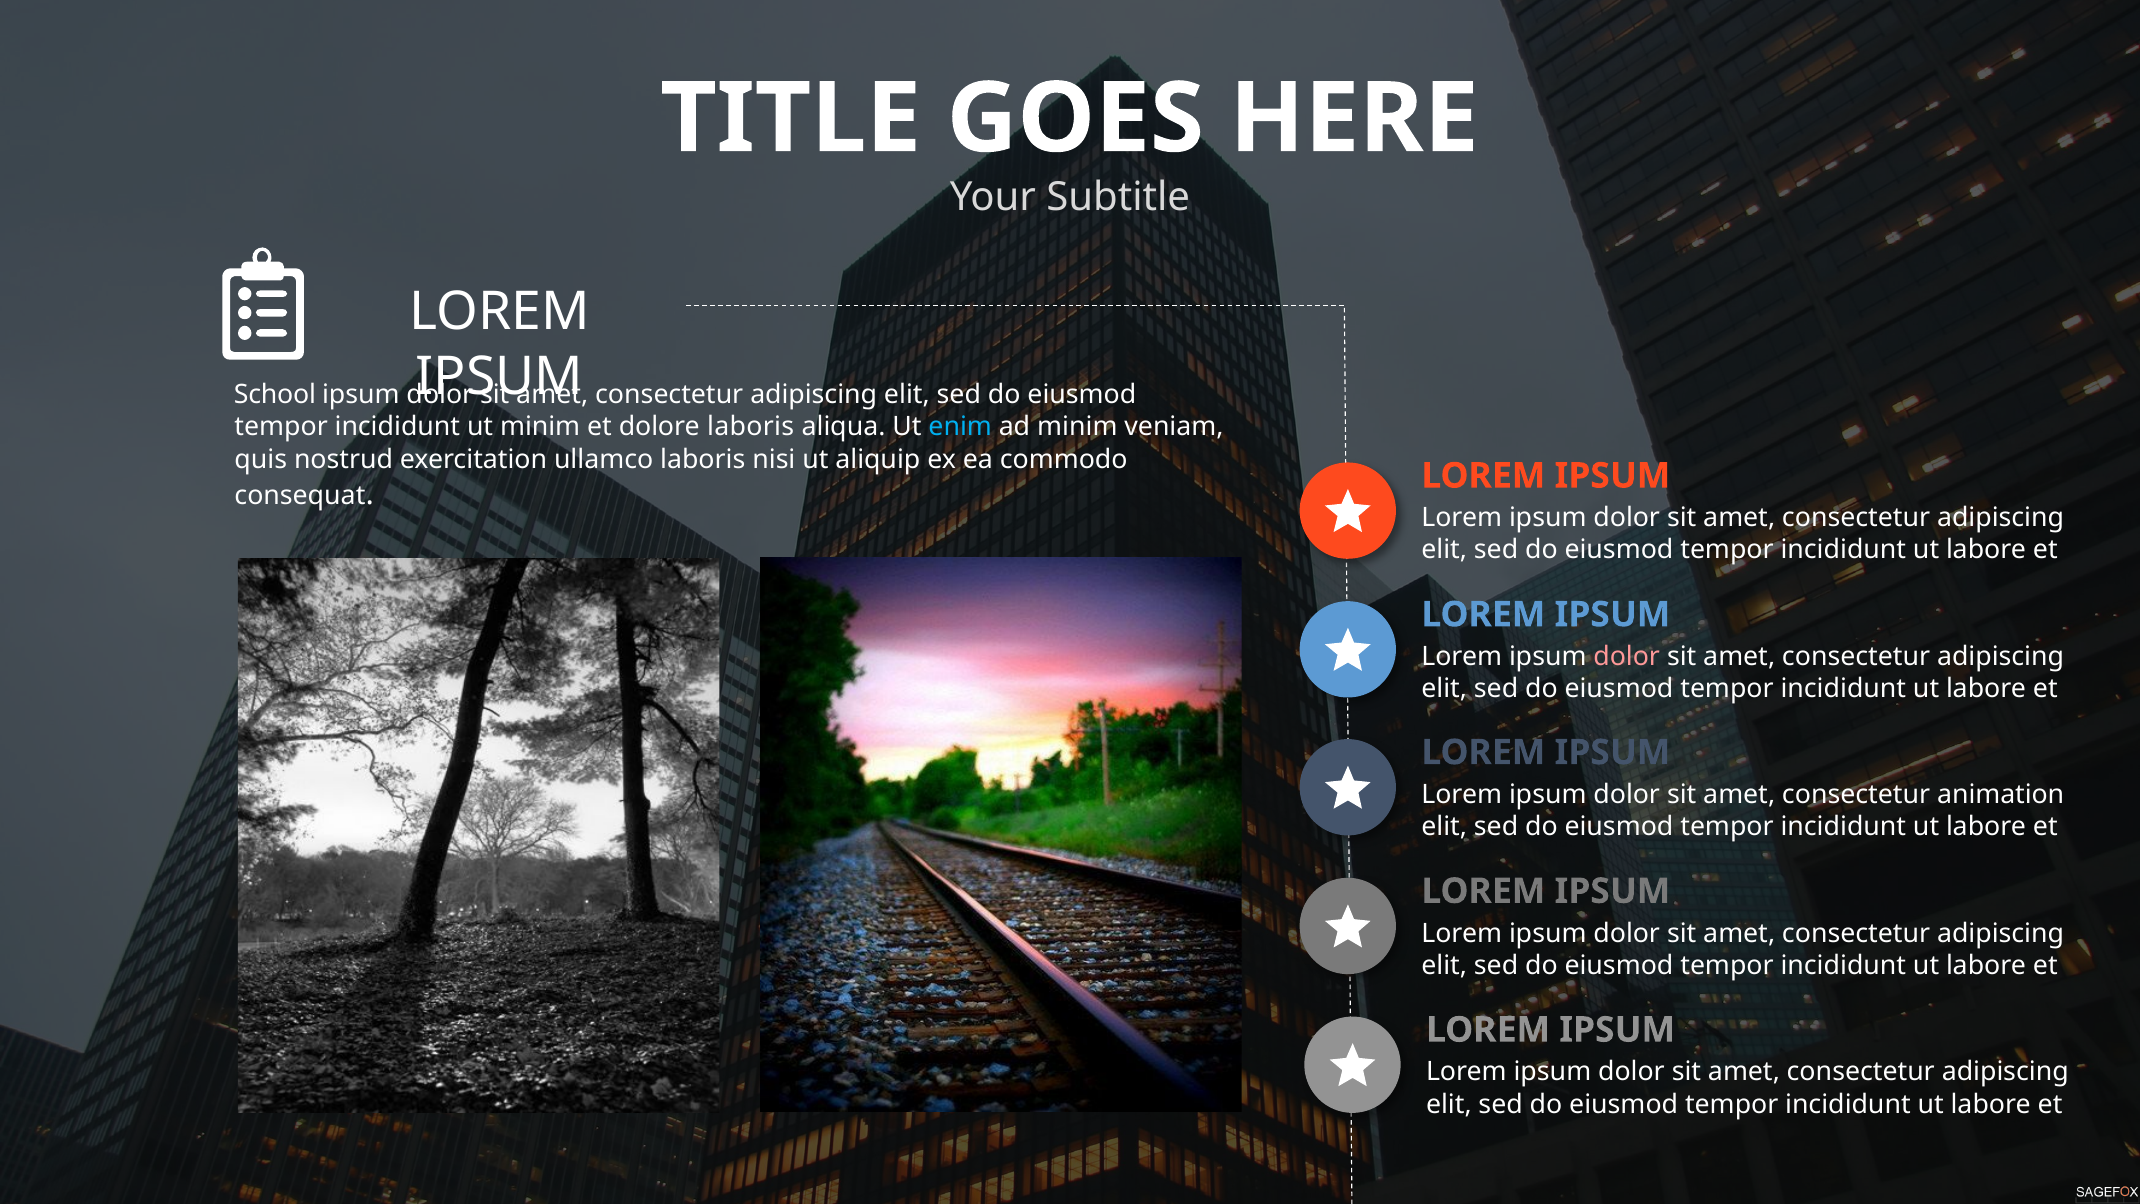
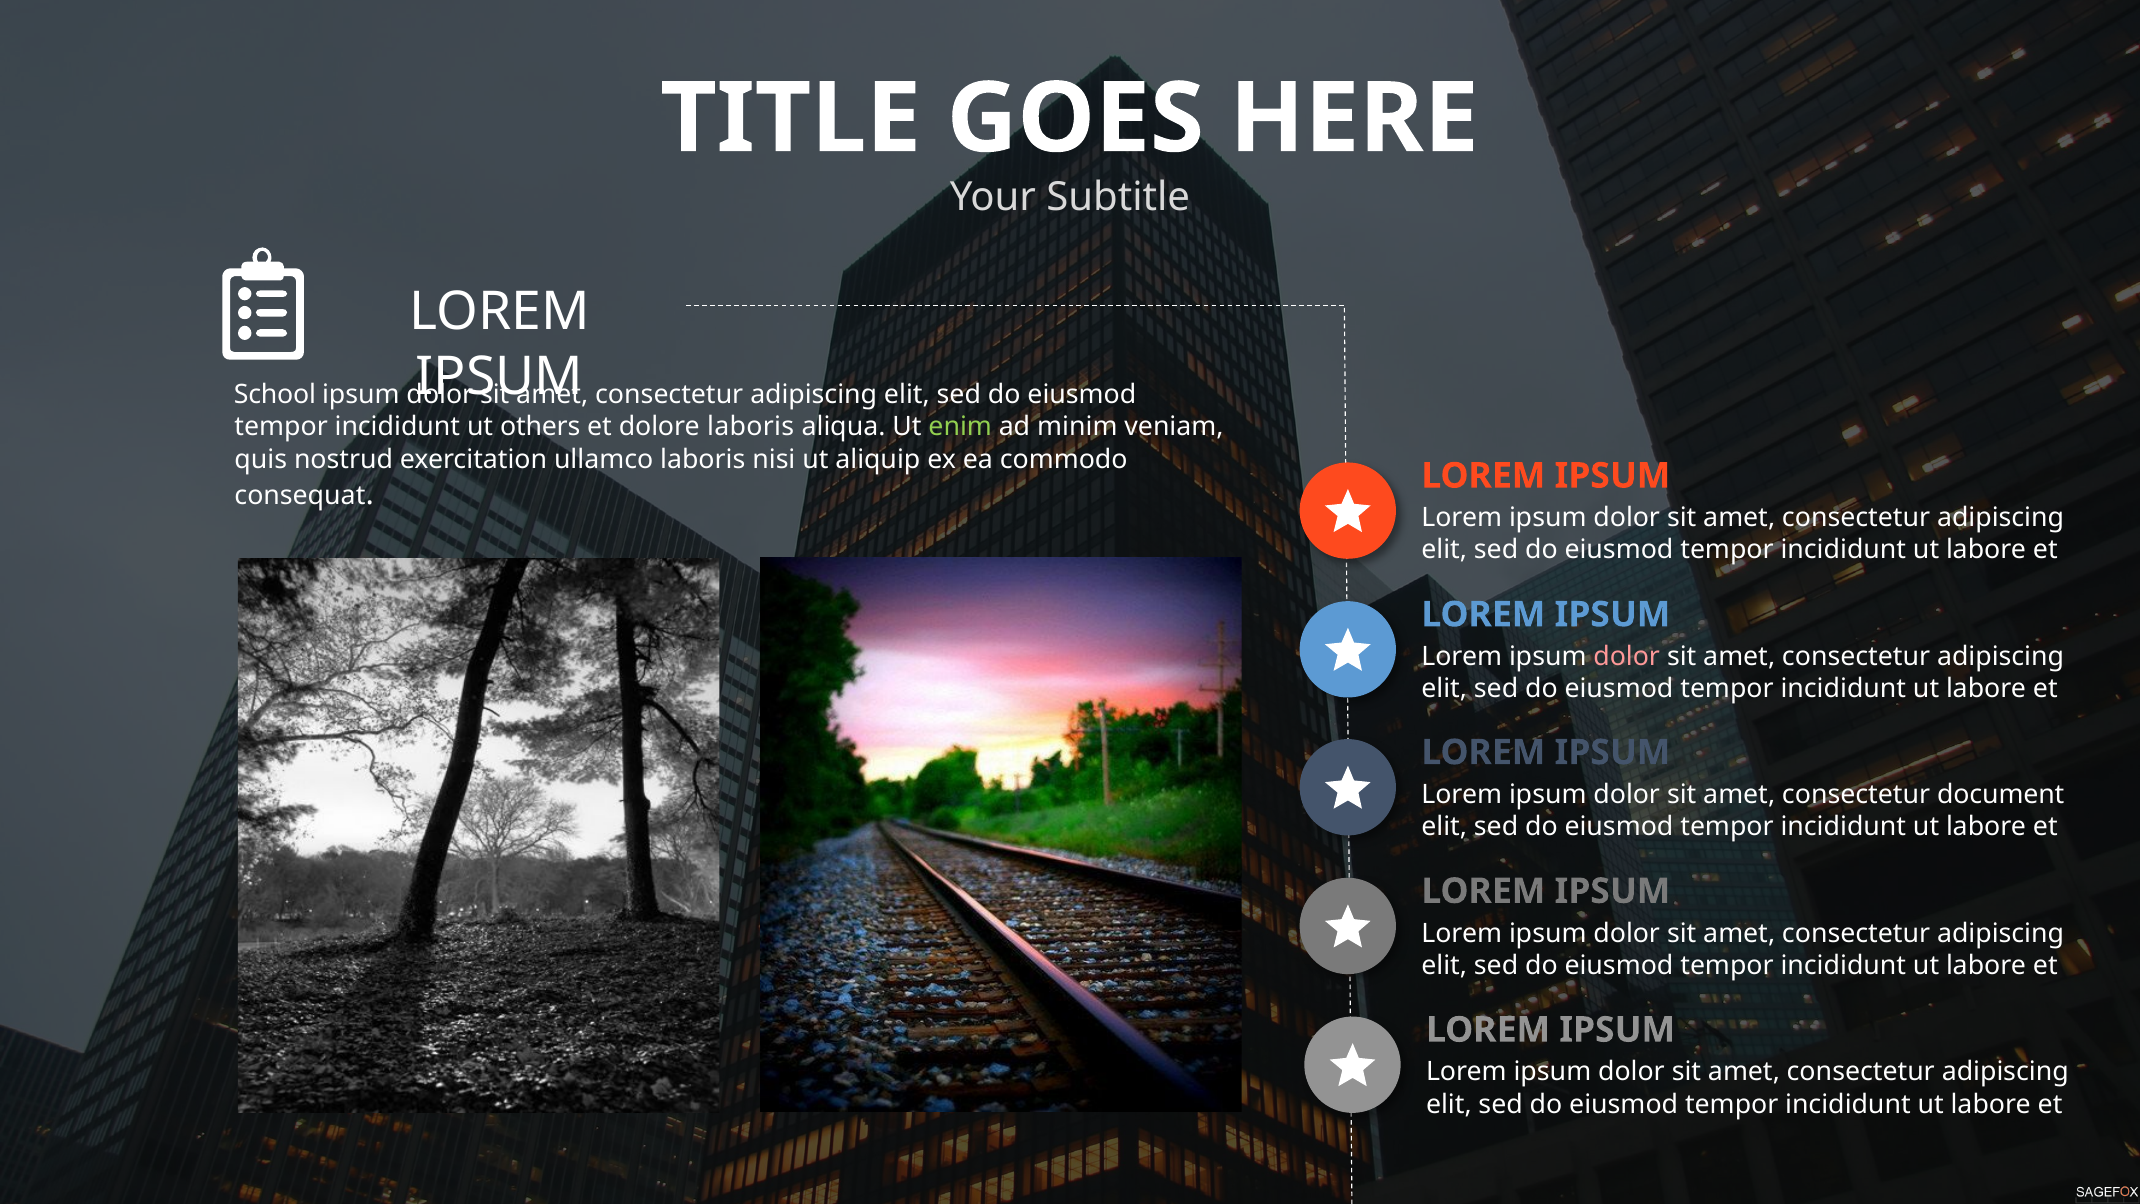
ut minim: minim -> others (540, 427)
enim colour: light blue -> light green (960, 427)
animation: animation -> document (2001, 794)
